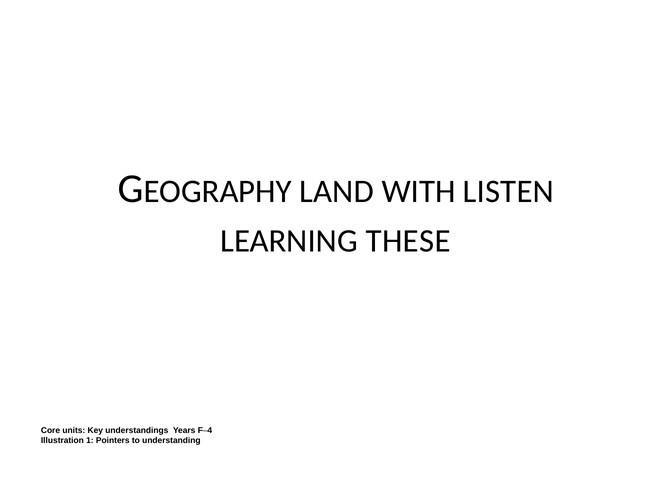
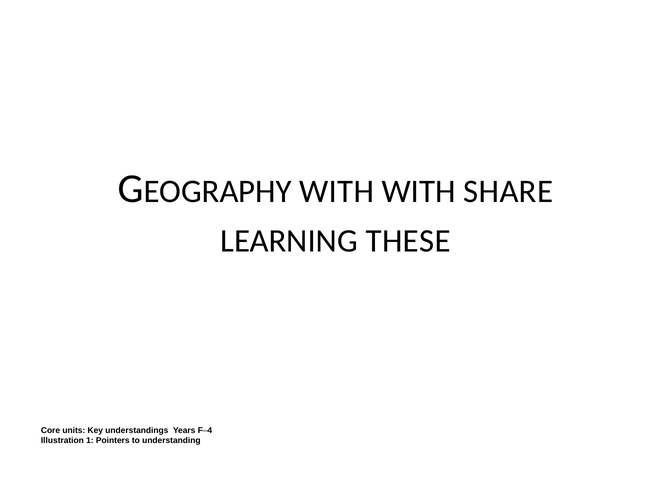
LAND: LAND -> WITH (337, 192)
LISTEN: LISTEN -> SHARE (508, 192)
